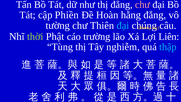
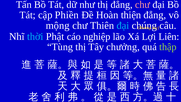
hằng: hằng -> thiện (131, 15)
tường: tường -> mộng (58, 25)
thời colour: light green -> light blue (35, 36)
trường: trường -> nghiệp (97, 37)
nghiễm: nghiễm -> chưởng (123, 47)
thập colour: light blue -> light green (168, 47)
